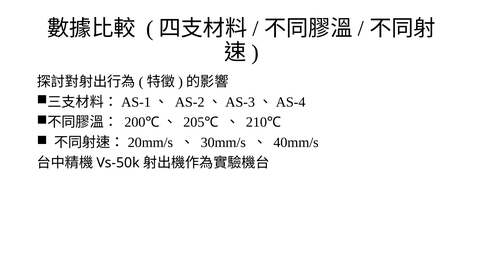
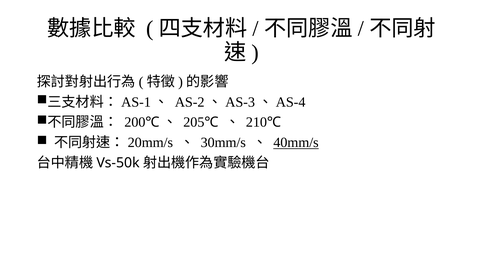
40mm/s underline: none -> present (296, 142)
